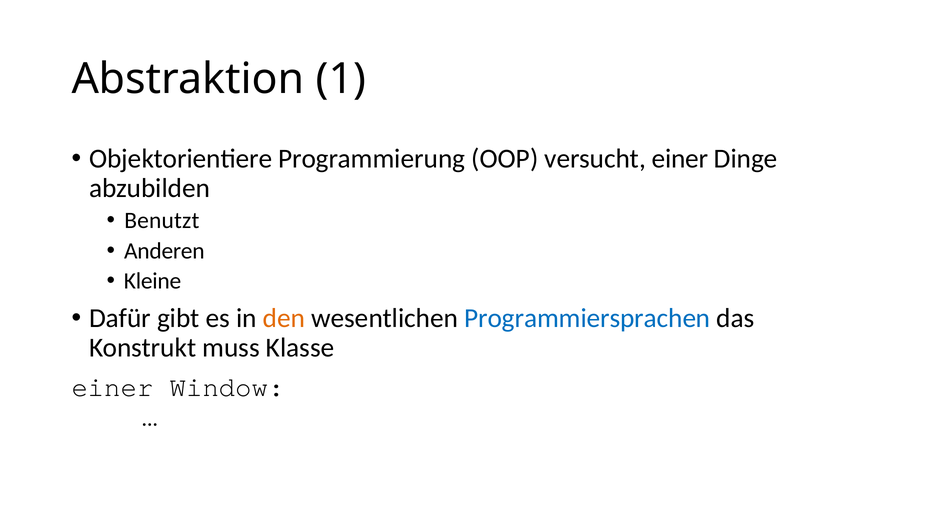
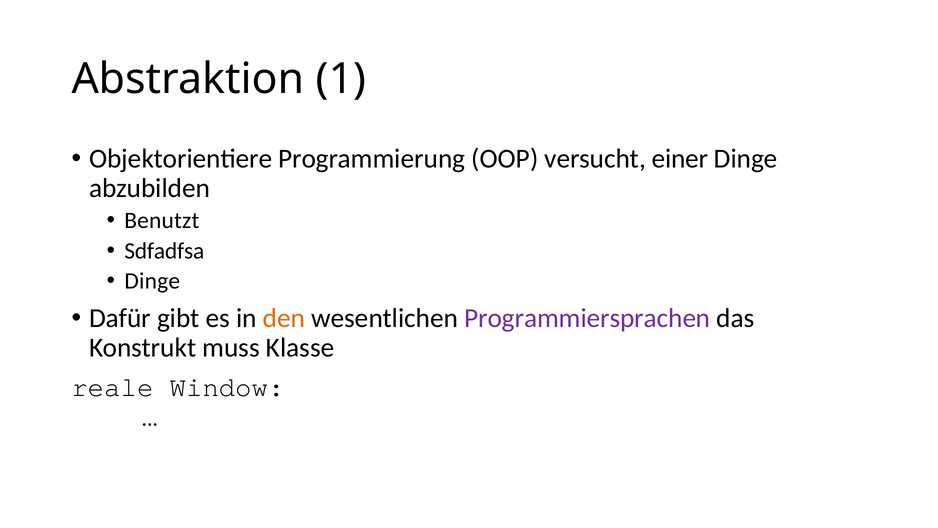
Anderen: Anderen -> Sdfadfsa (164, 251)
Kleine: Kleine -> Dinge (152, 281)
Programmiersprachen colour: blue -> purple (587, 318)
einer: einer -> reale (112, 387)
